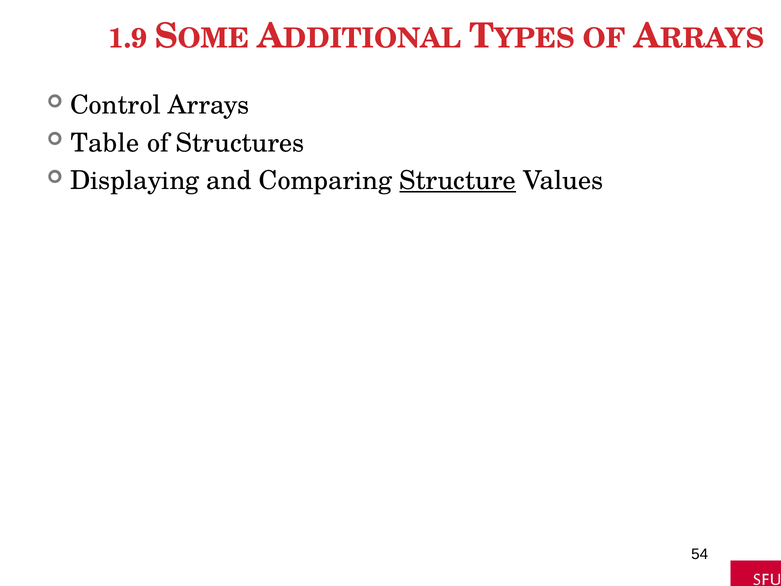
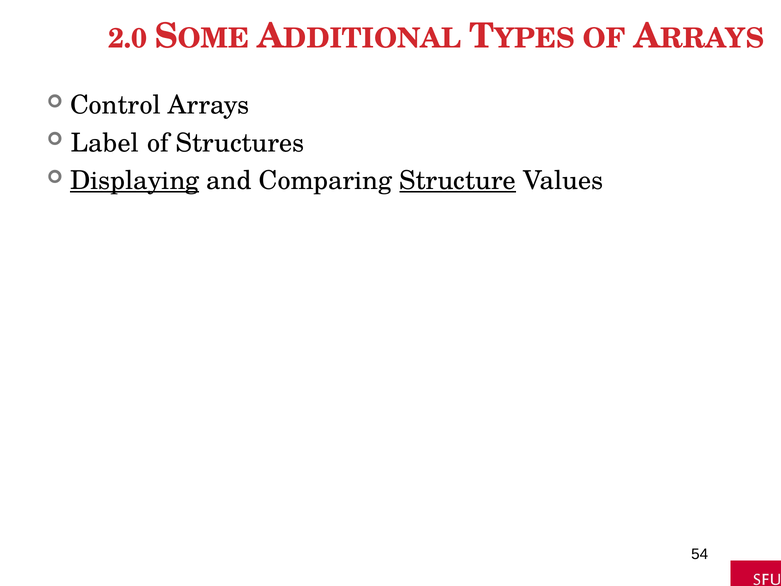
1.9: 1.9 -> 2.0 (128, 39)
Table: Table -> Label (105, 143)
Displaying underline: none -> present (135, 181)
